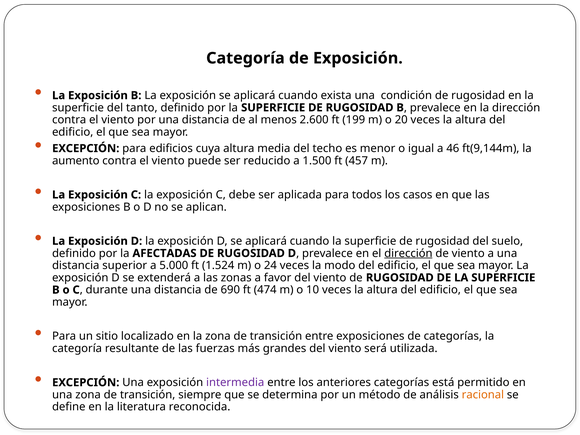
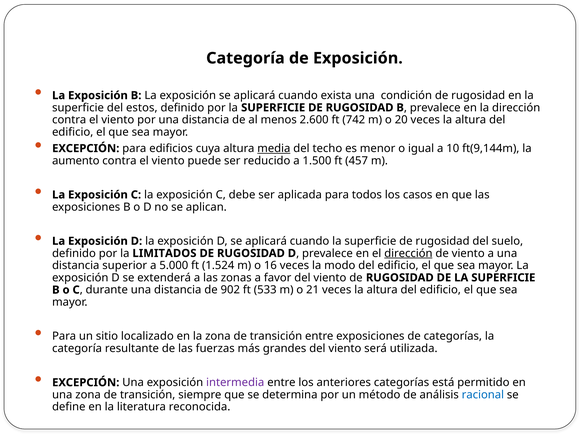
tanto: tanto -> estos (142, 108)
199: 199 -> 742 (354, 120)
media underline: none -> present (274, 148)
46: 46 -> 10 (453, 148)
AFECTADAS: AFECTADAS -> LIMITADOS (164, 253)
24: 24 -> 16 (270, 265)
690: 690 -> 902 (230, 290)
474: 474 -> 533 (265, 290)
10: 10 -> 21 (313, 290)
racional colour: orange -> blue (483, 395)
